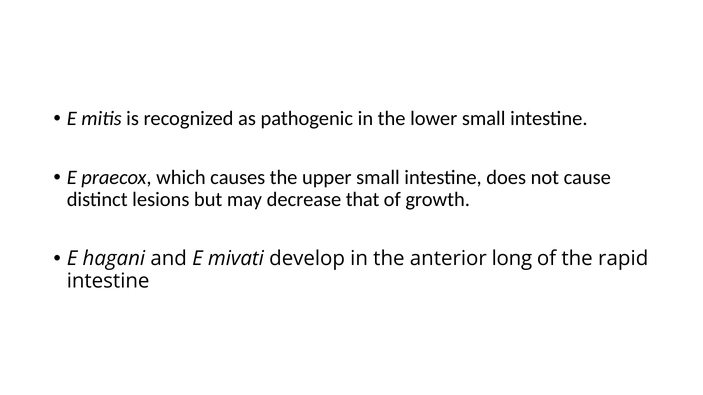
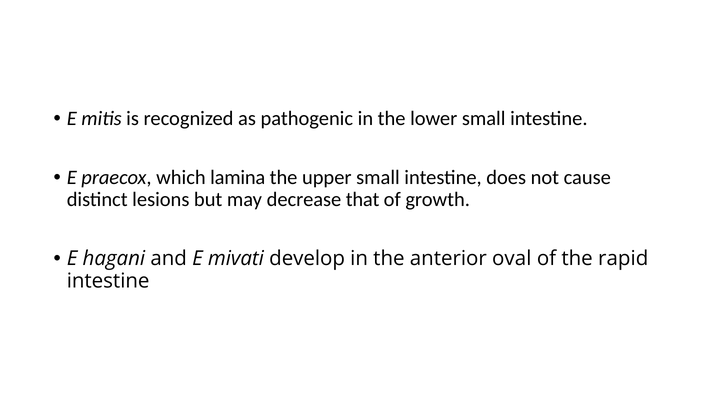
causes: causes -> lamina (238, 178)
long: long -> oval (512, 259)
